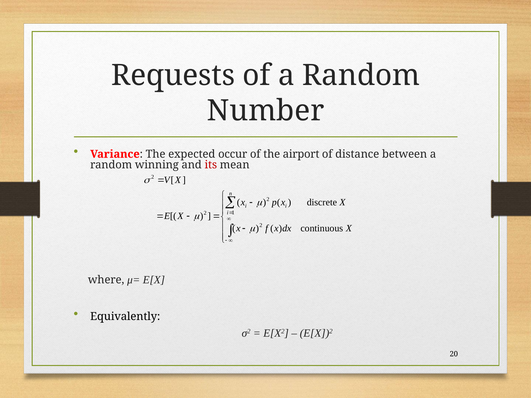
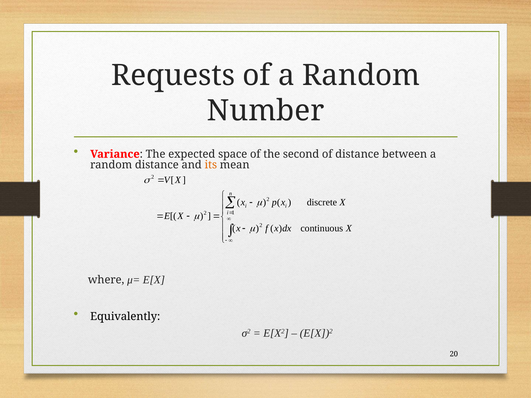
occur: occur -> space (233, 154)
airport: airport -> second (301, 154)
random winning: winning -> distance (157, 165)
its colour: red -> orange (211, 165)
